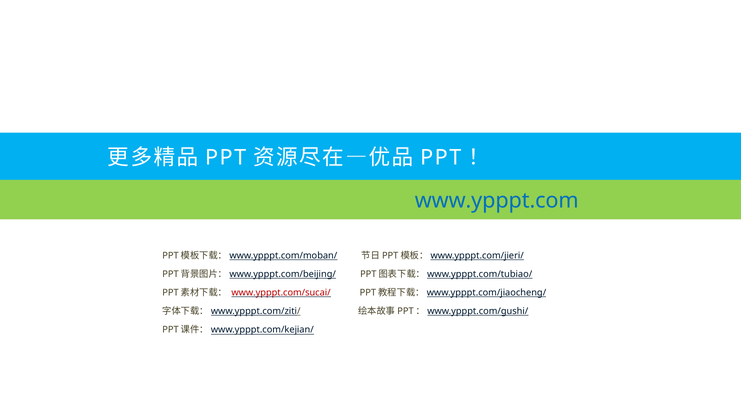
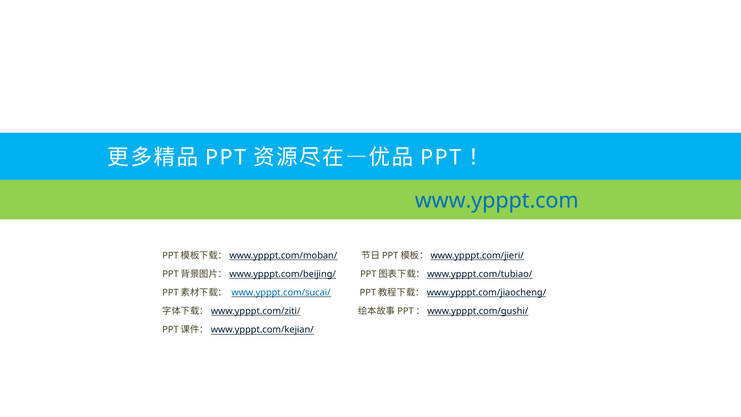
www.ypppt.com/sucai/ colour: red -> blue (281, 293)
